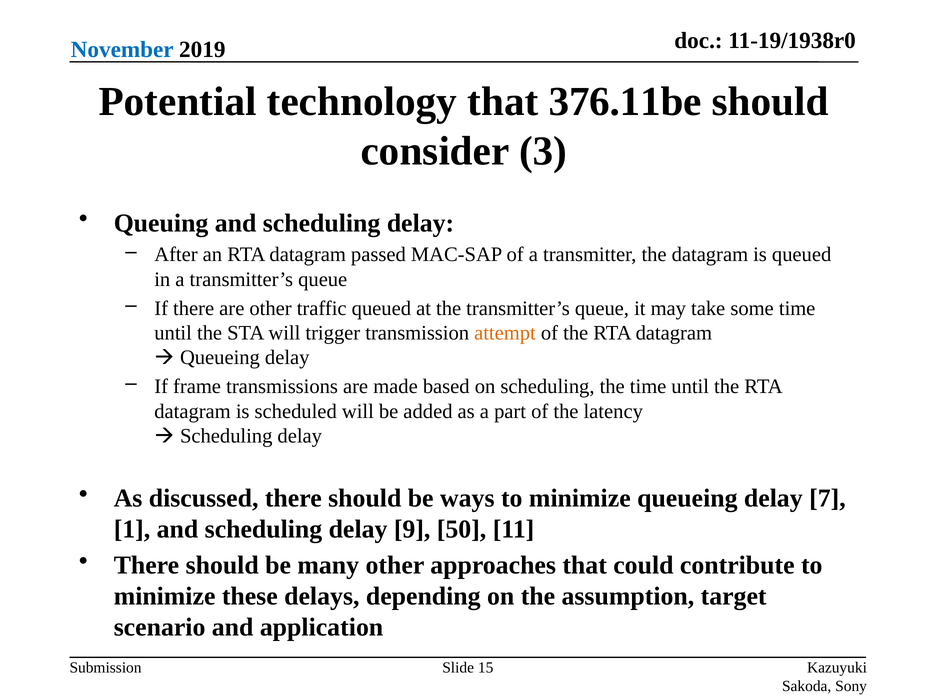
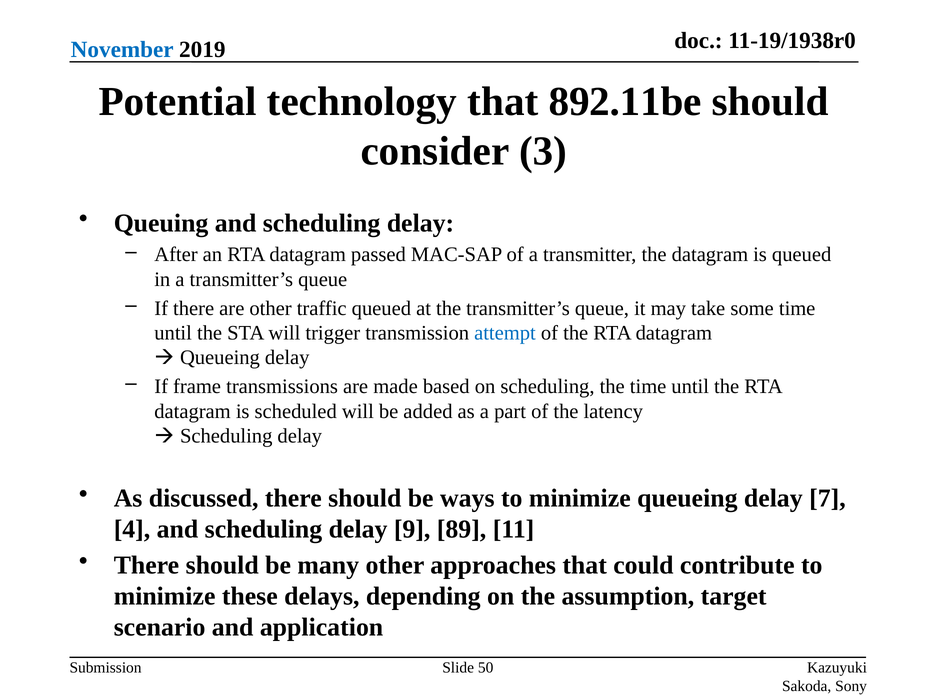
376.11be: 376.11be -> 892.11be (625, 102)
attempt colour: orange -> blue (505, 333)
1: 1 -> 4 (132, 529)
50: 50 -> 89 (462, 529)
15: 15 -> 50 (486, 668)
